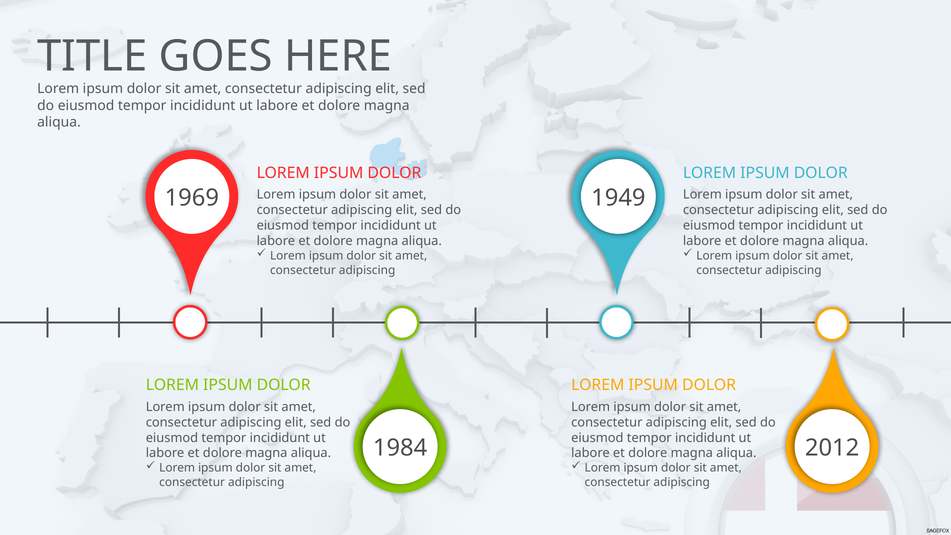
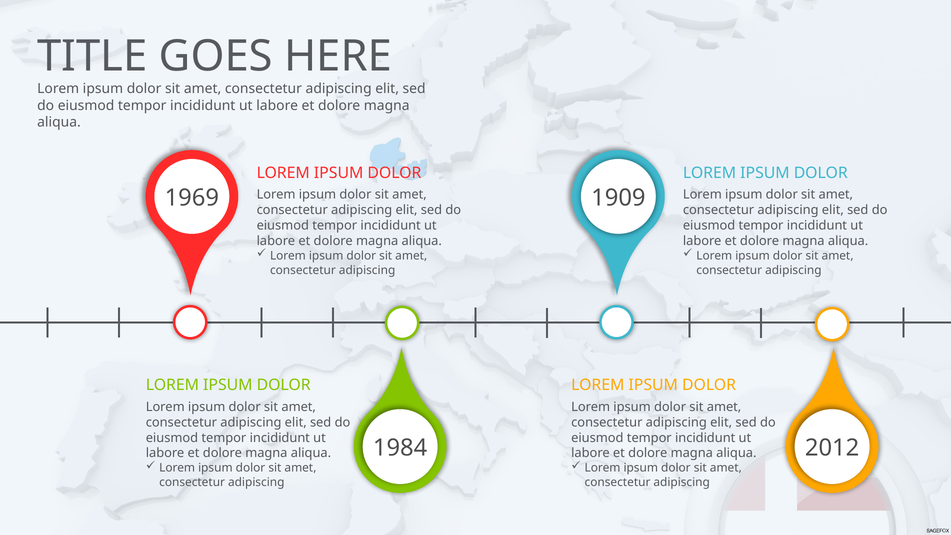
1949: 1949 -> 1909 (618, 198)
